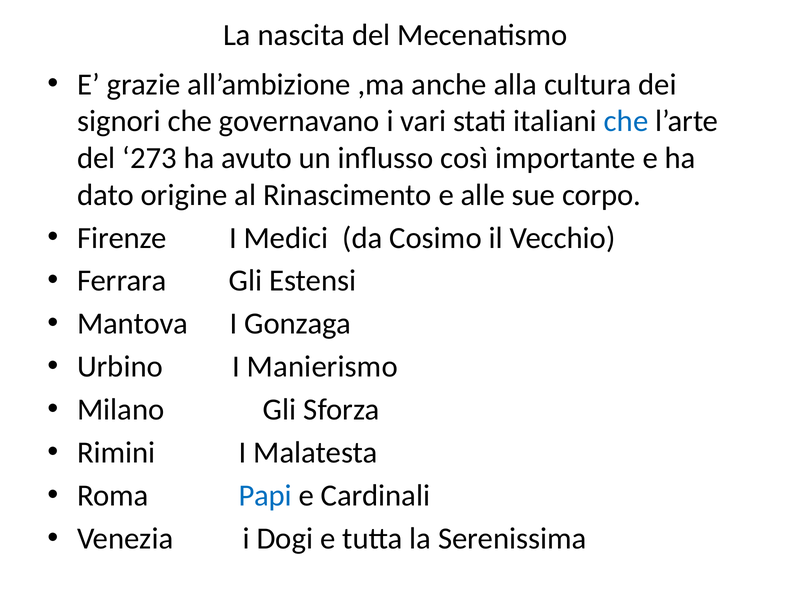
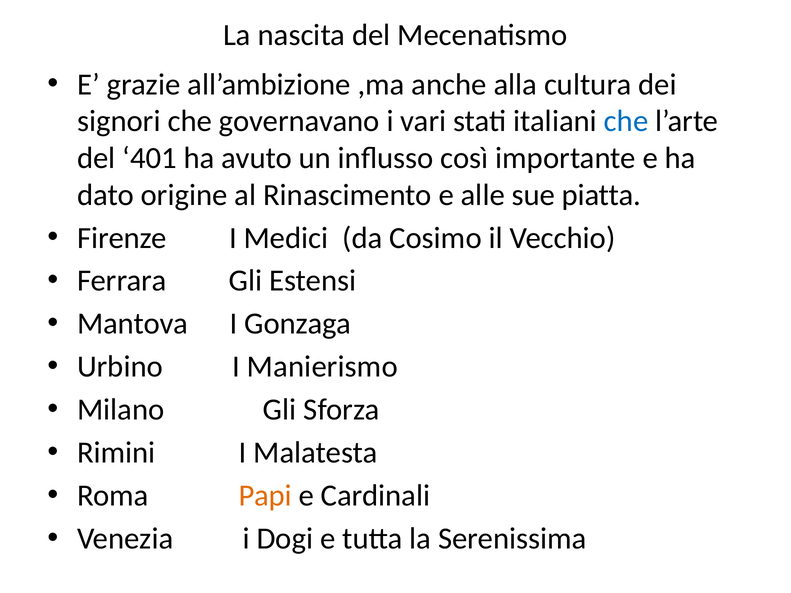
273: 273 -> 401 (150, 158)
corpo: corpo -> piatta (602, 195)
Papi colour: blue -> orange (265, 496)
